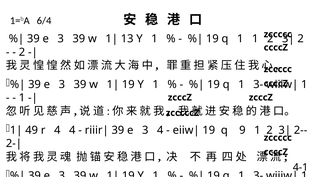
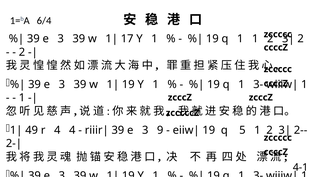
13: 13 -> 17 (127, 39)
3 4: 4 -> 9 (160, 130)
9: 9 -> 5 (242, 130)
